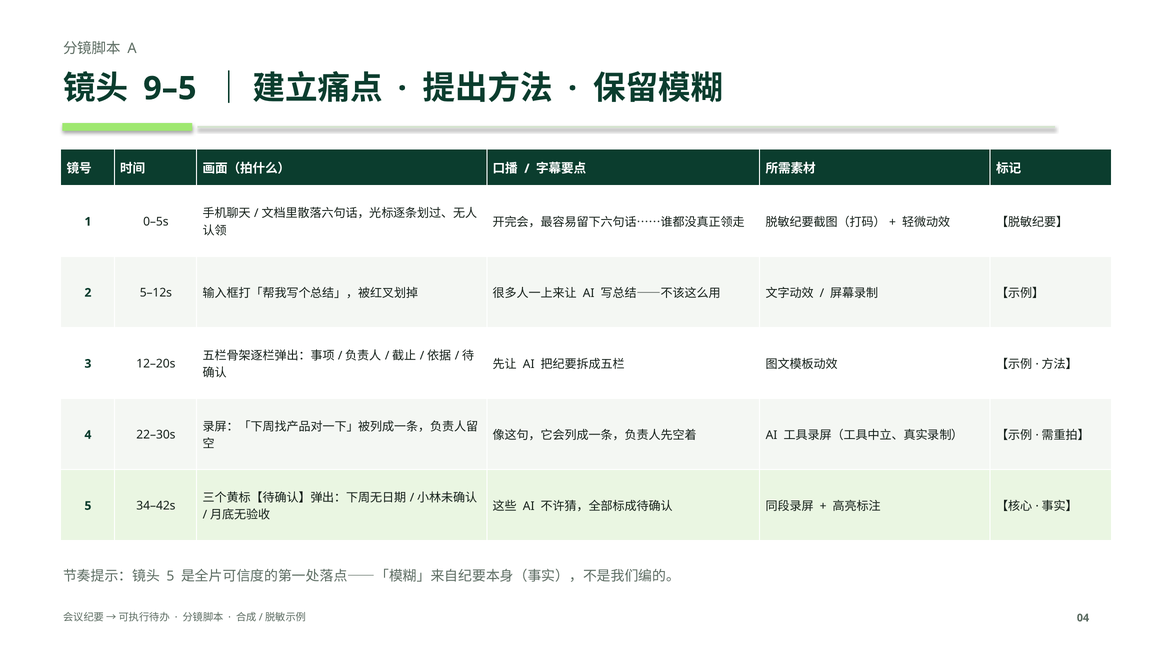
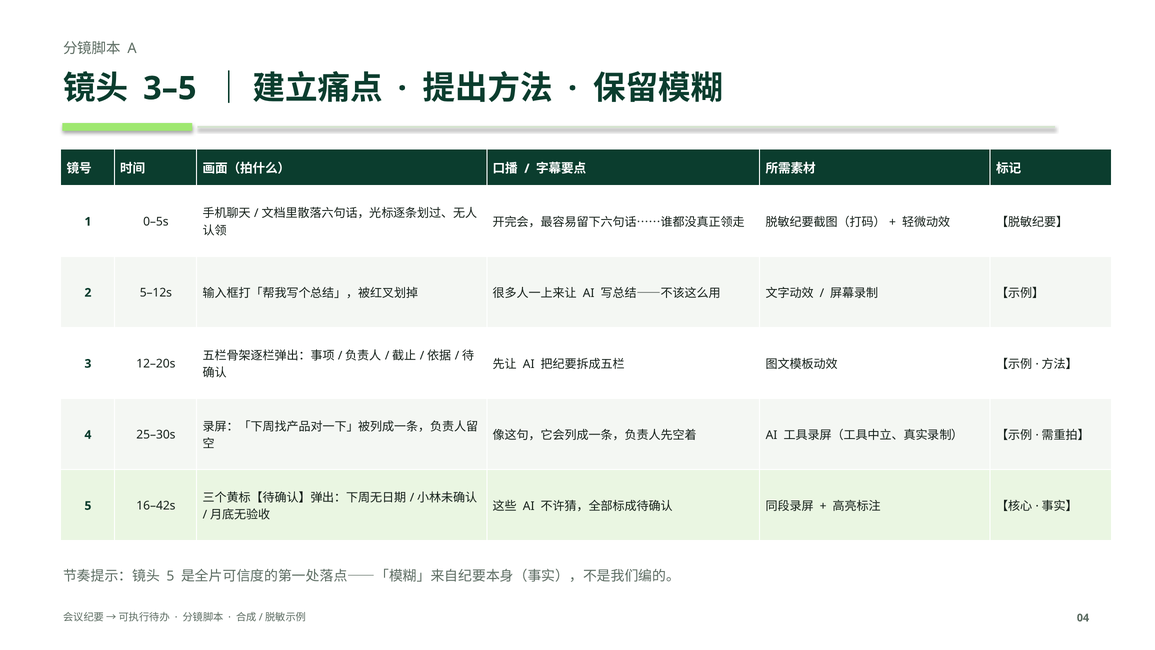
9–5: 9–5 -> 3–5 (170, 88)
22–30s: 22–30s -> 25–30s (156, 435)
34–42s: 34–42s -> 16–42s (156, 506)
